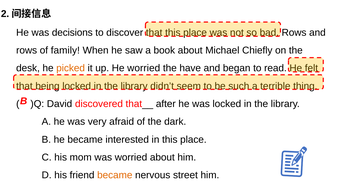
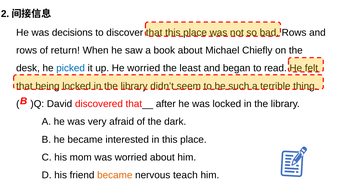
family: family -> return (65, 50)
picked colour: orange -> blue (71, 68)
have: have -> least (190, 68)
street: street -> teach (185, 175)
